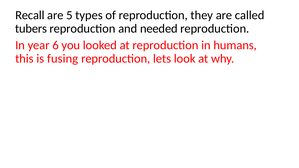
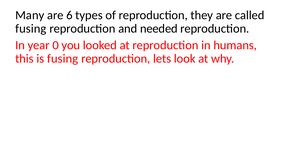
Recall: Recall -> Many (30, 15)
5: 5 -> 6 (69, 15)
tubers: tubers -> fusing (31, 29)
6: 6 -> 0 (56, 45)
